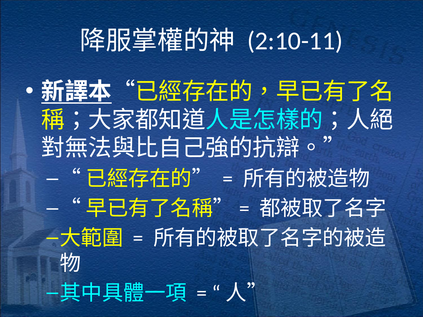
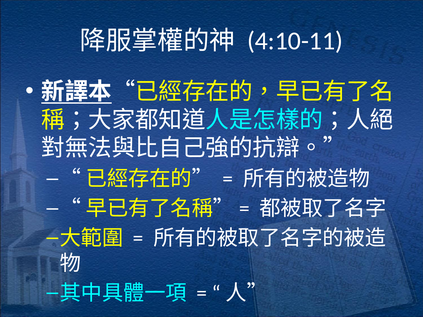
2:10-11: 2:10-11 -> 4:10-11 (295, 41)
